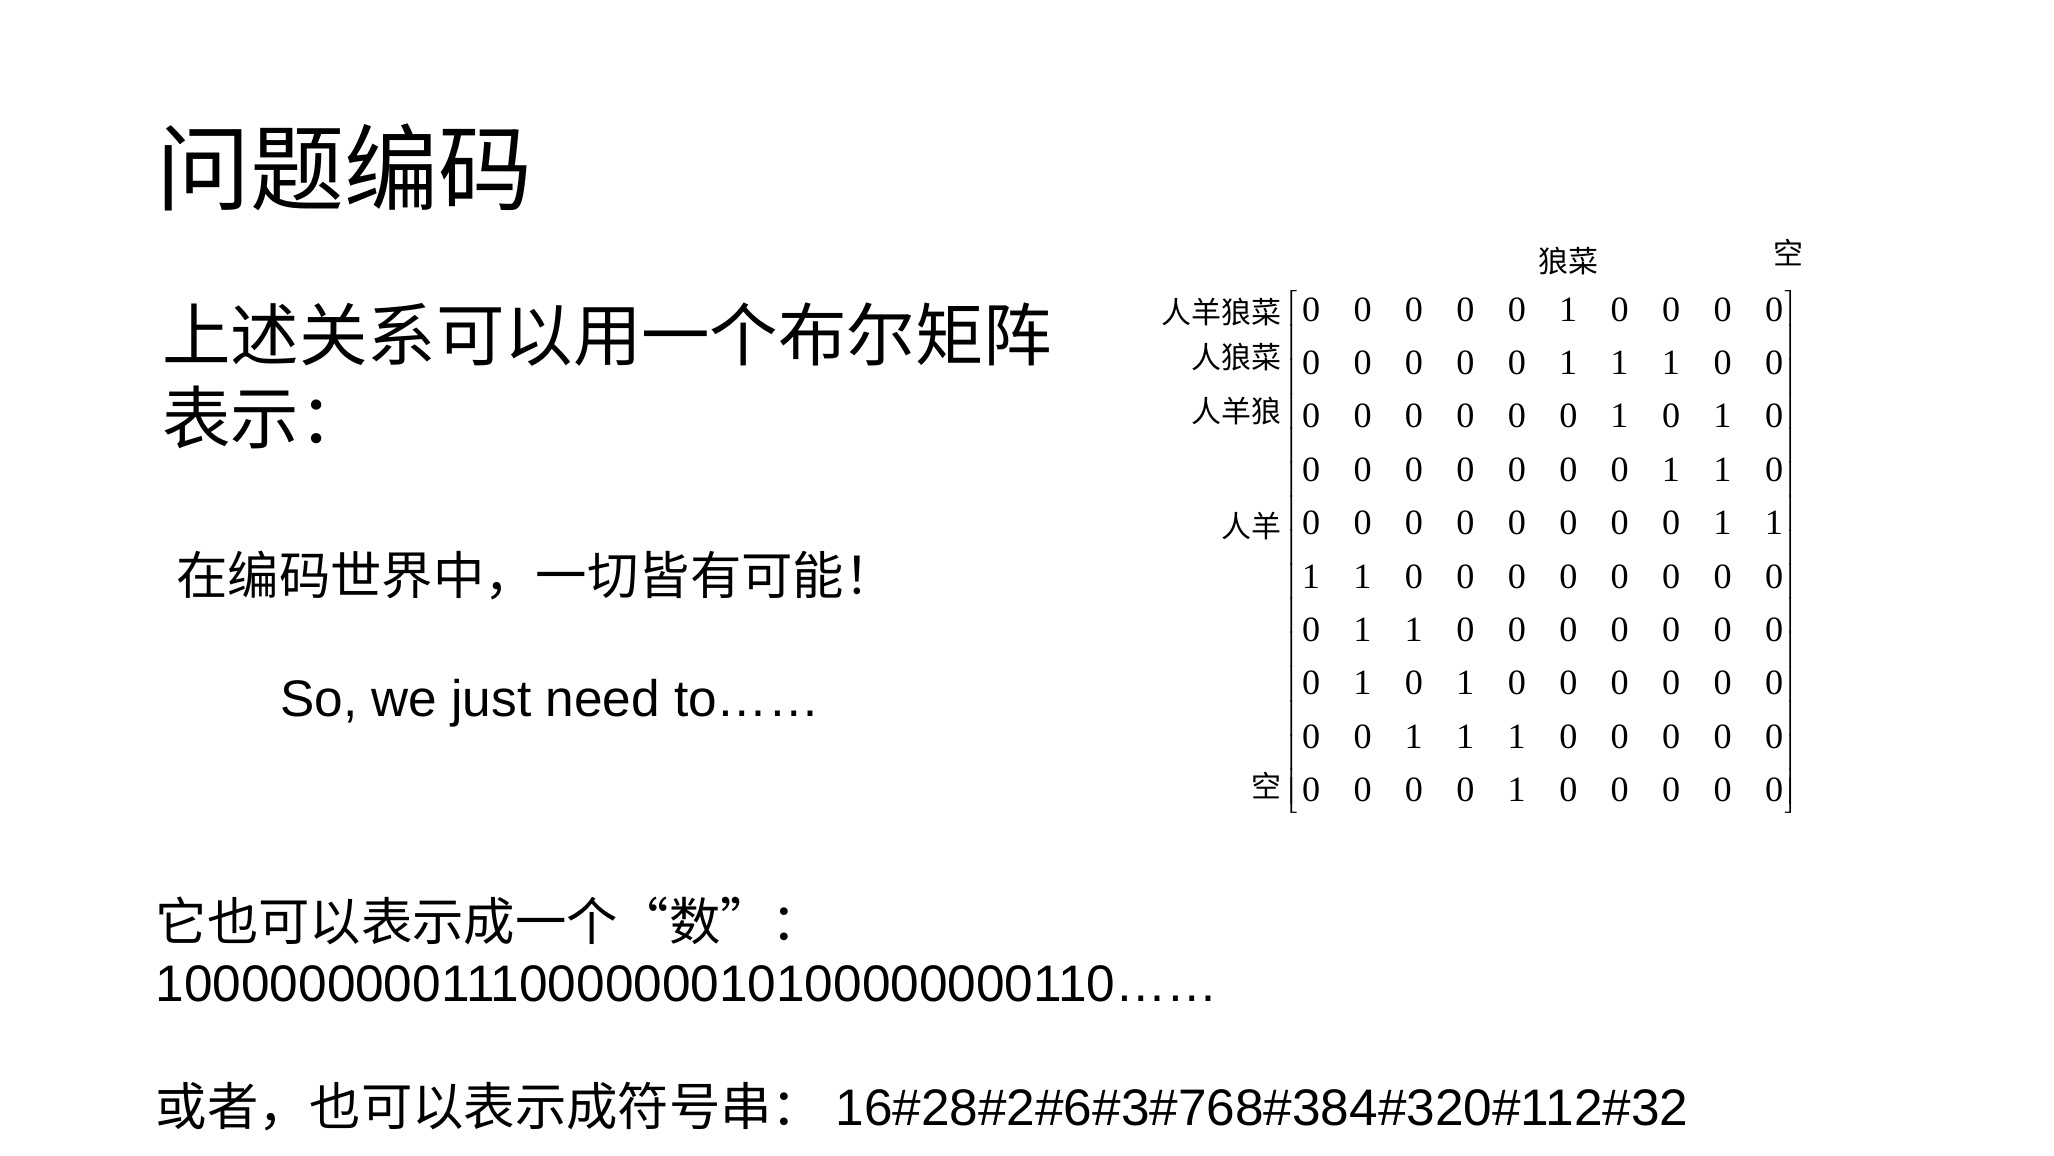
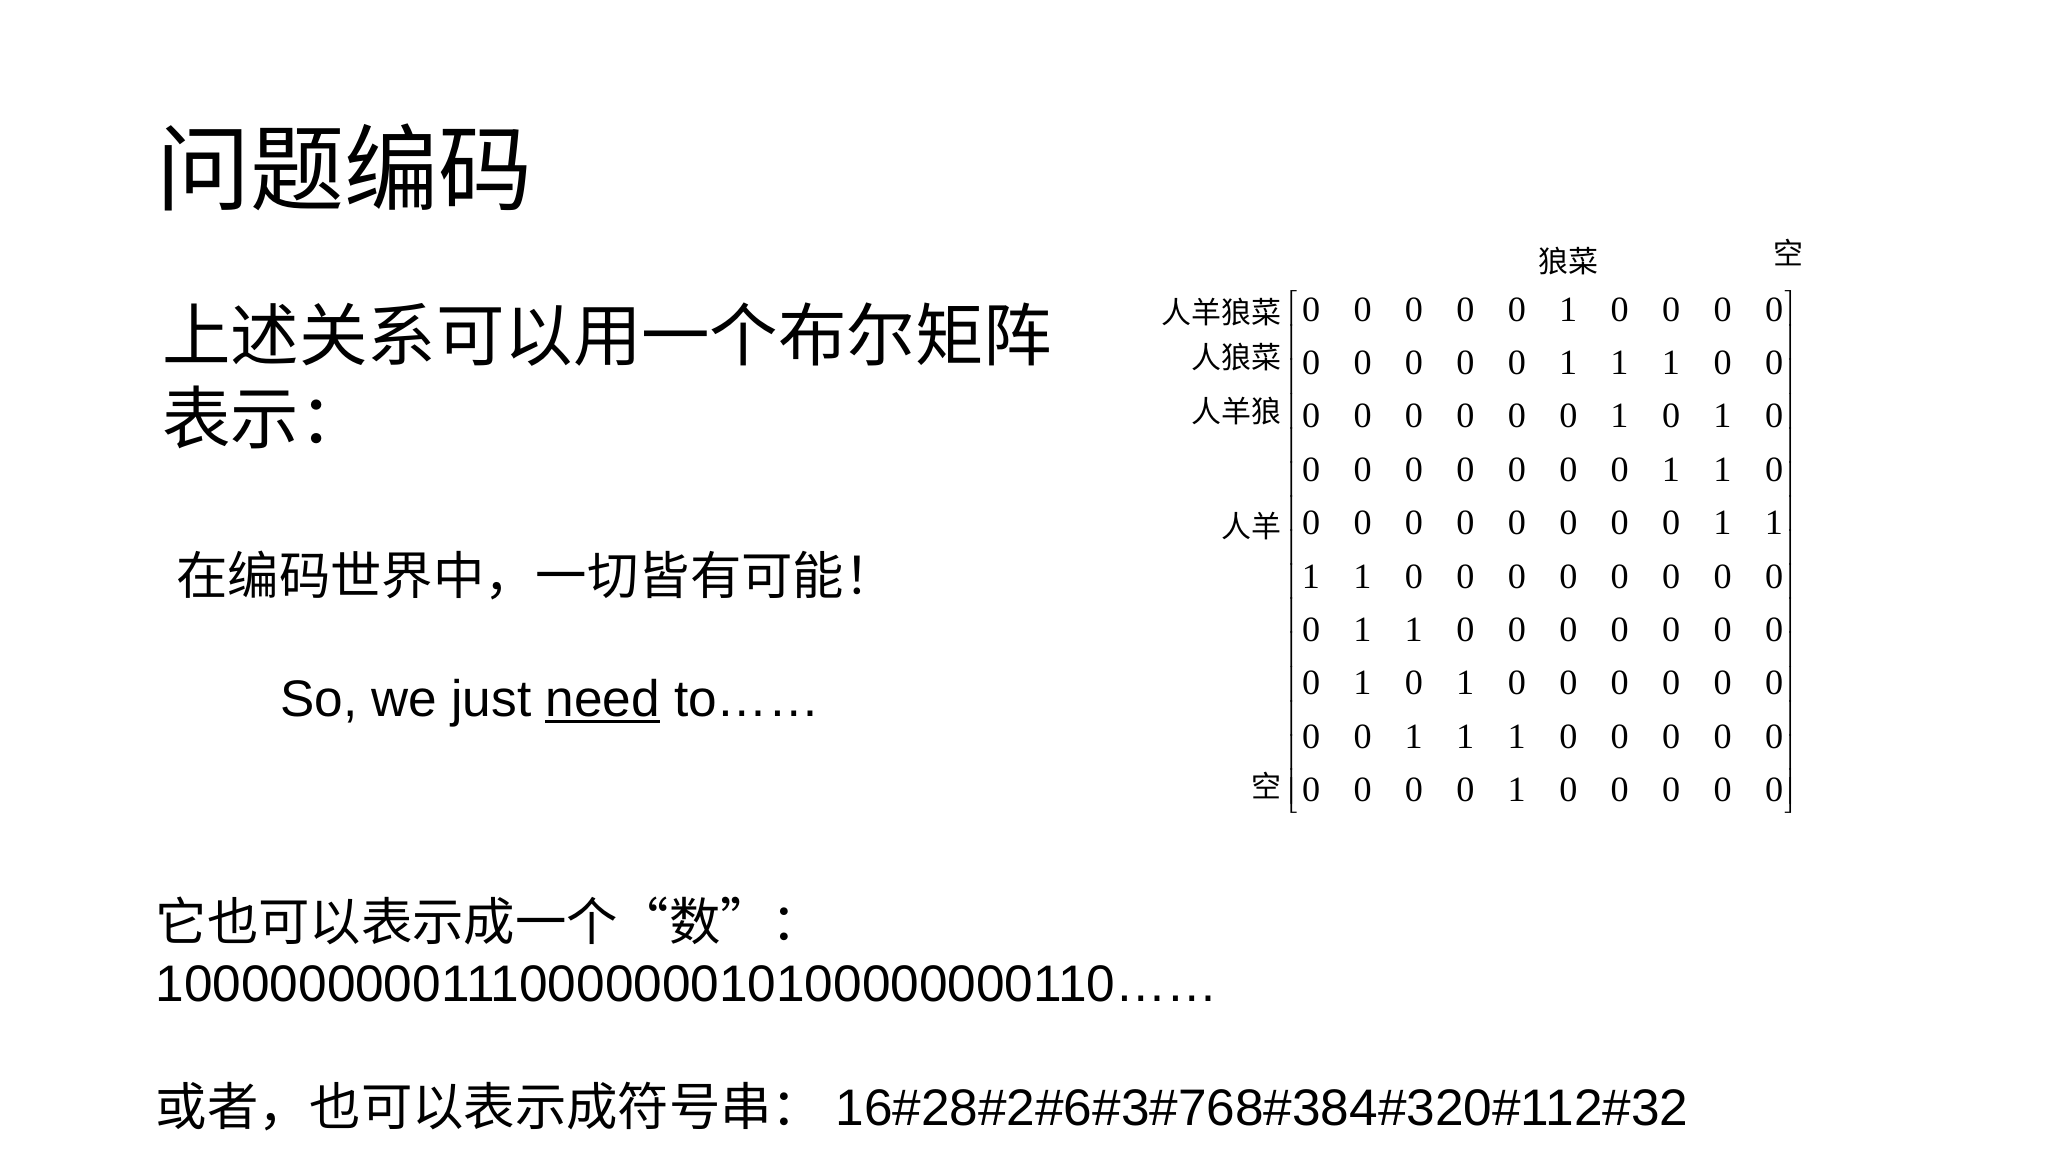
need underline: none -> present (603, 699)
